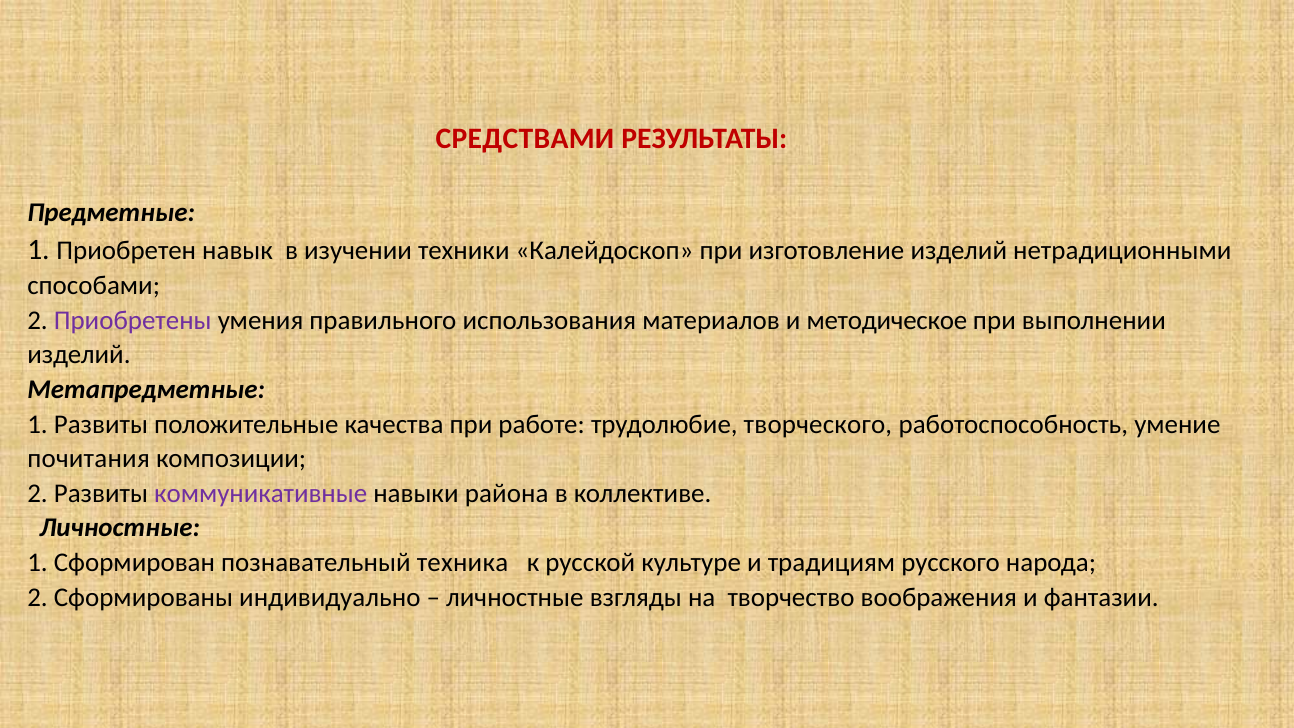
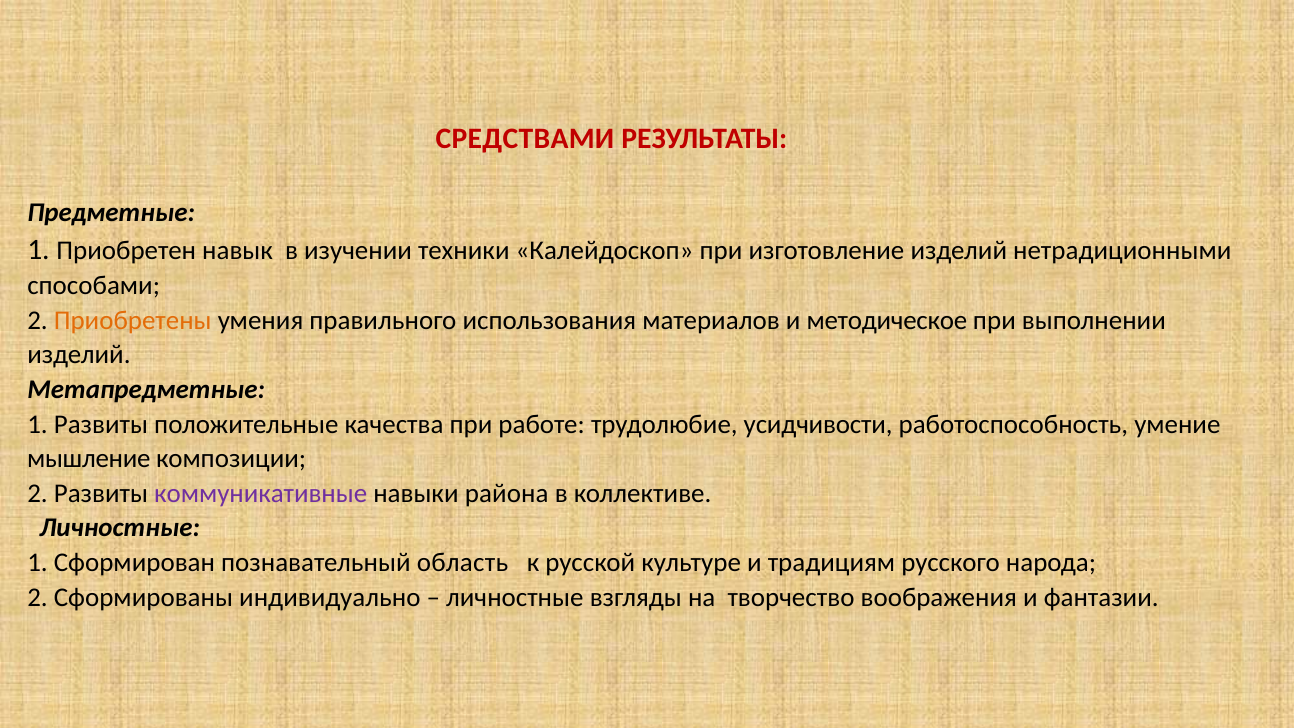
Приобретены colour: purple -> orange (133, 320)
творческого: творческого -> усидчивости (818, 424)
почитания: почитания -> мышление (89, 459)
техника: техника -> область (463, 563)
